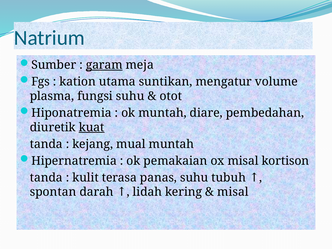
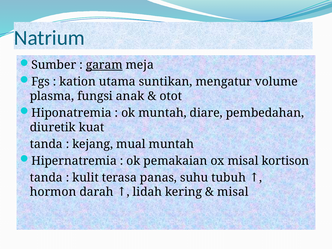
fungsi suhu: suhu -> anak (130, 96)
kuat underline: present -> none (92, 127)
spontan: spontan -> hormon (53, 192)
